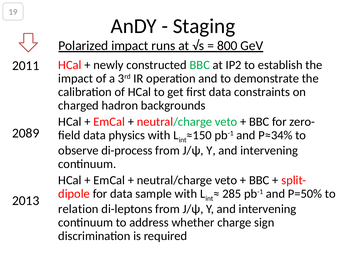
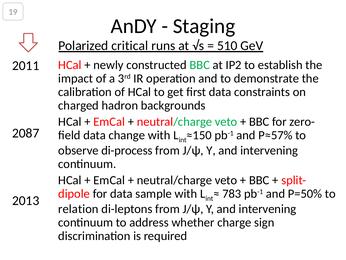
Polarized impact: impact -> critical (130, 46)
800: 800 -> 510 (227, 46)
2089: 2089 -> 2087 (26, 133)
physics: physics -> change (127, 135)
P≈34%: P≈34% -> P≈57% (275, 135)
285: 285 -> 783 (232, 193)
